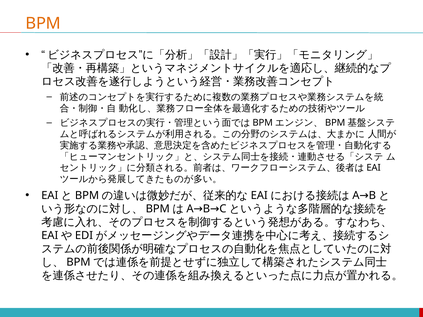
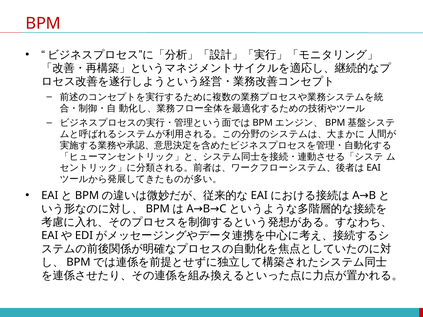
BPM colour: orange -> red (43, 23)
